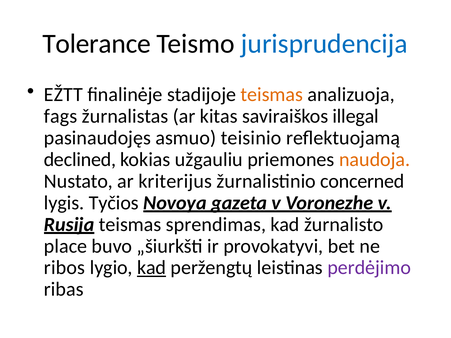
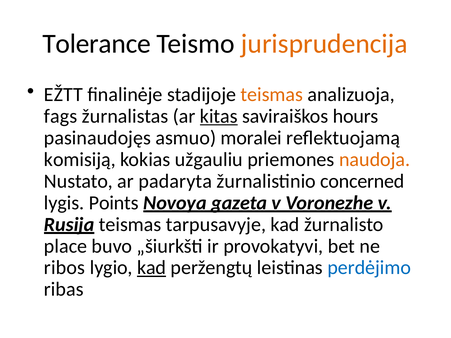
jurisprudencija colour: blue -> orange (324, 44)
kitas underline: none -> present (219, 116)
illegal: illegal -> hours (356, 116)
teisinio: teisinio -> moralei (251, 138)
declined: declined -> komisiją (80, 160)
kriterijus: kriterijus -> padaryta (175, 181)
Tyčios: Tyčios -> Points (114, 203)
sprendimas: sprendimas -> tarpusavyje (216, 225)
perdėjimo colour: purple -> blue (369, 268)
